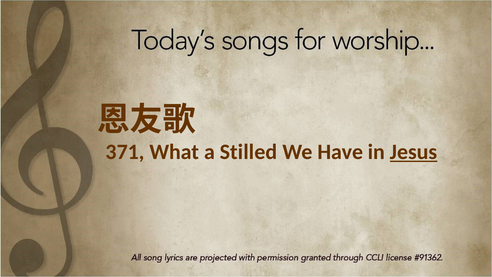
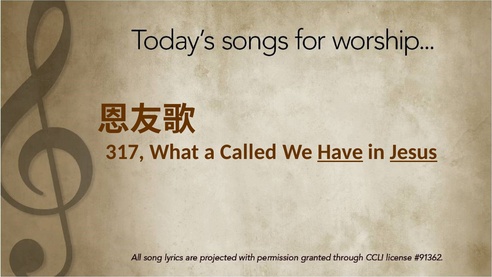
371: 371 -> 317 (125, 152)
Stilled: Stilled -> Called (249, 152)
Have underline: none -> present (340, 152)
